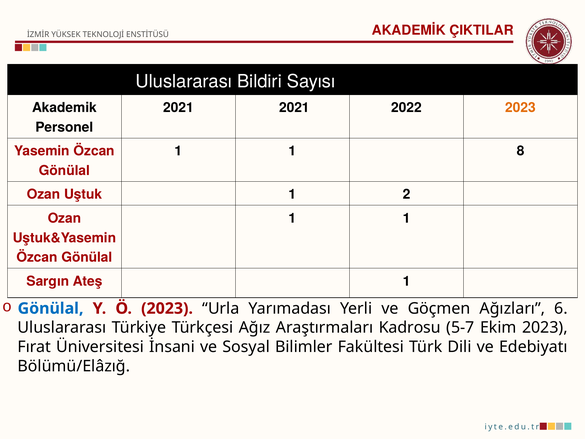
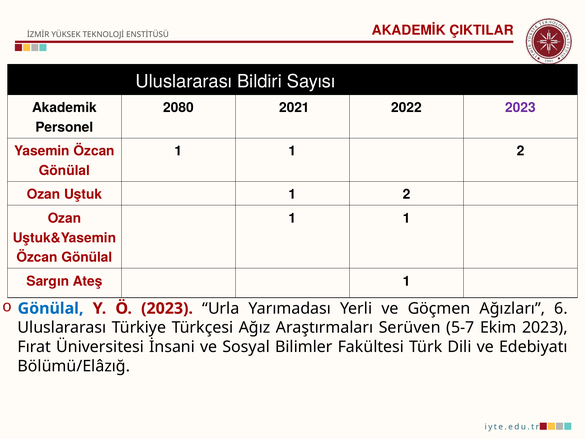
2021: 2021 -> 2080 (178, 108)
2023 colour: orange -> purple (520, 108)
1 1 8: 8 -> 2 (520, 151)
Kadrosu: Kadrosu -> Serüven (410, 327)
